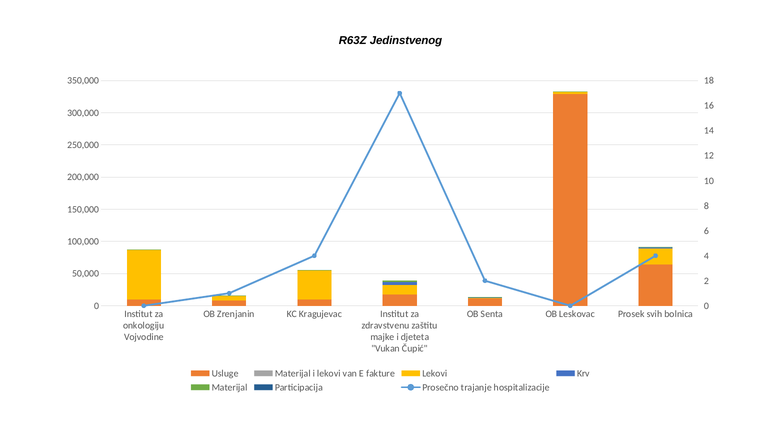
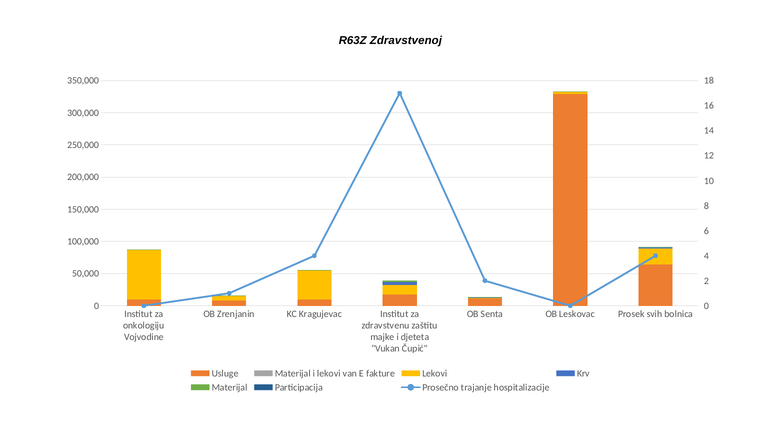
Jedinstvenog: Jedinstvenog -> Zdravstvenoj (406, 40)
